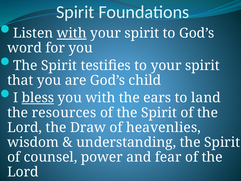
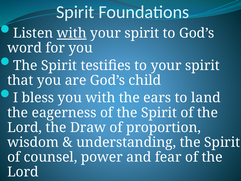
bless underline: present -> none (38, 98)
resources: resources -> eagerness (64, 113)
heavenlies: heavenlies -> proportion (163, 127)
